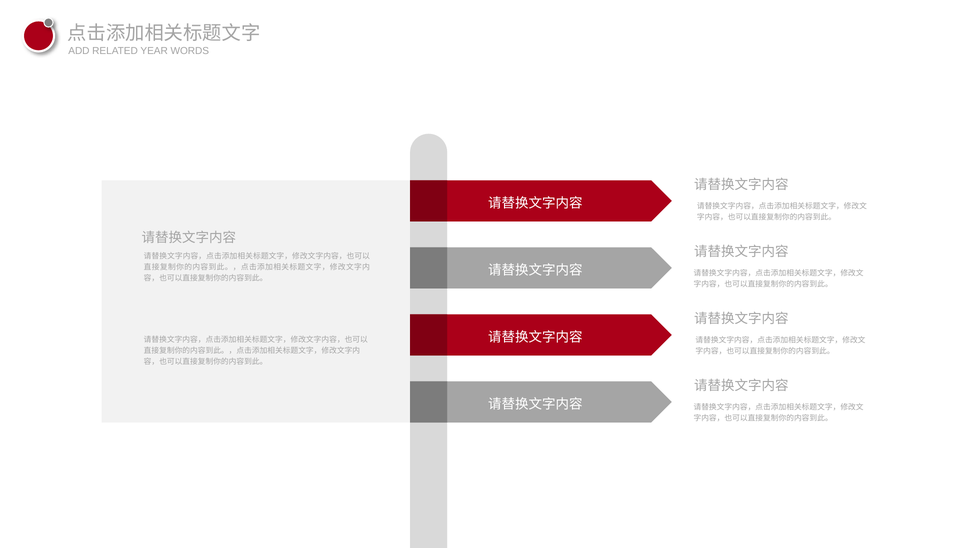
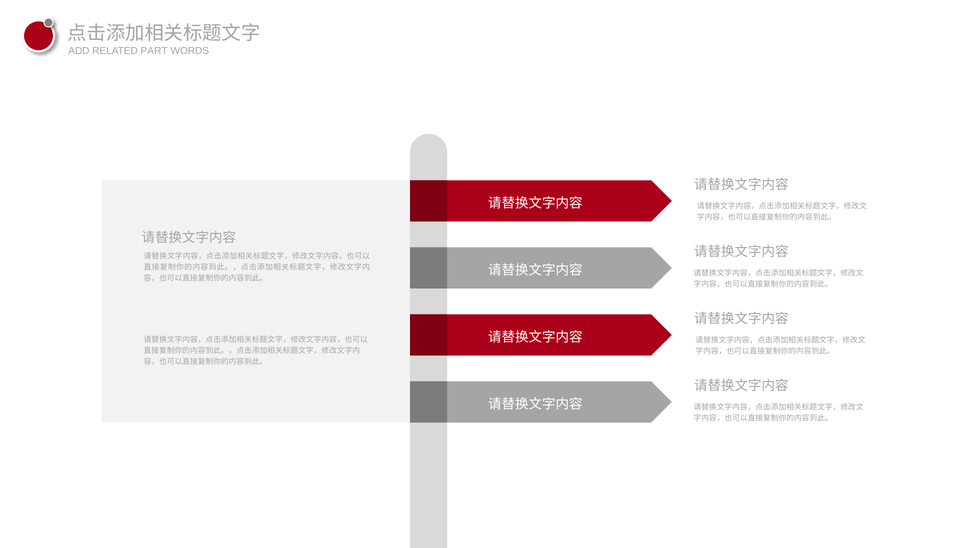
YEAR: YEAR -> PART (154, 51)
